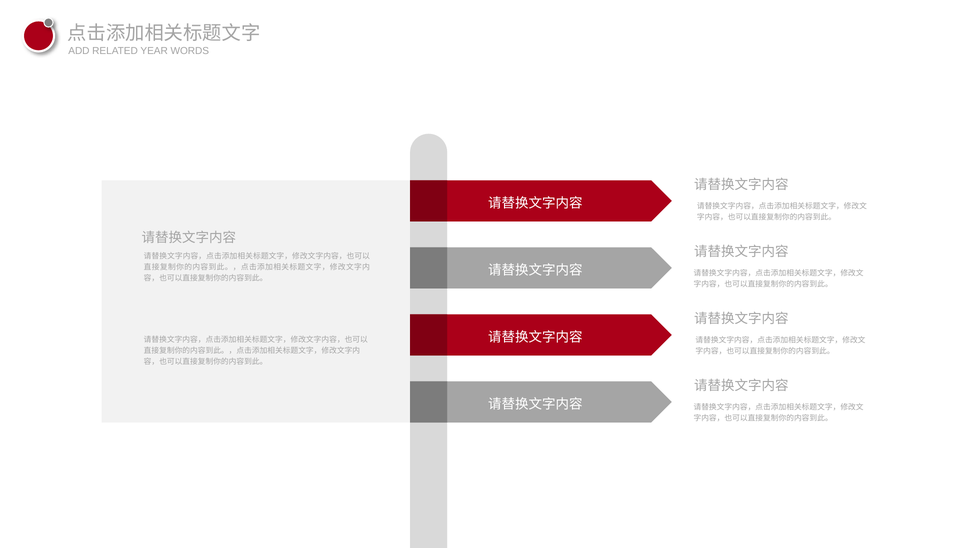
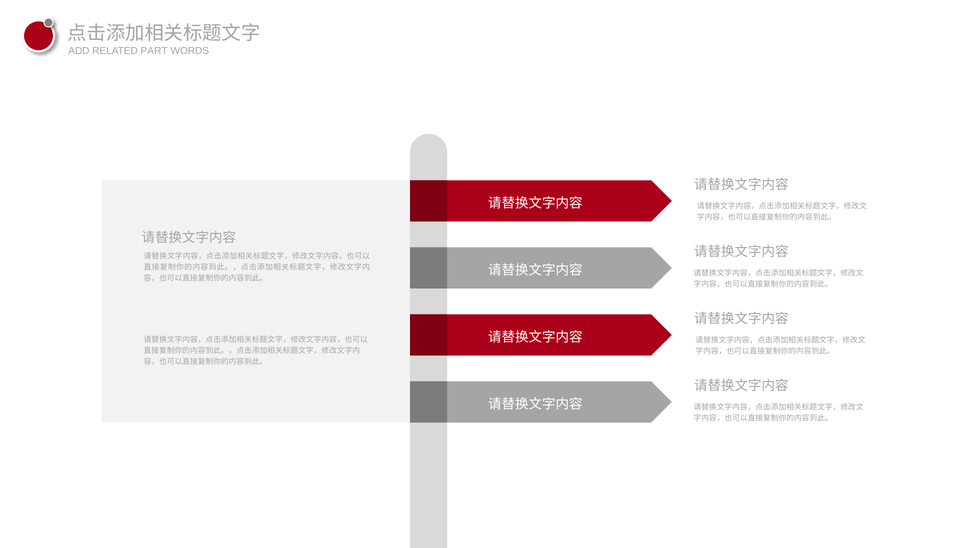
YEAR: YEAR -> PART (154, 51)
